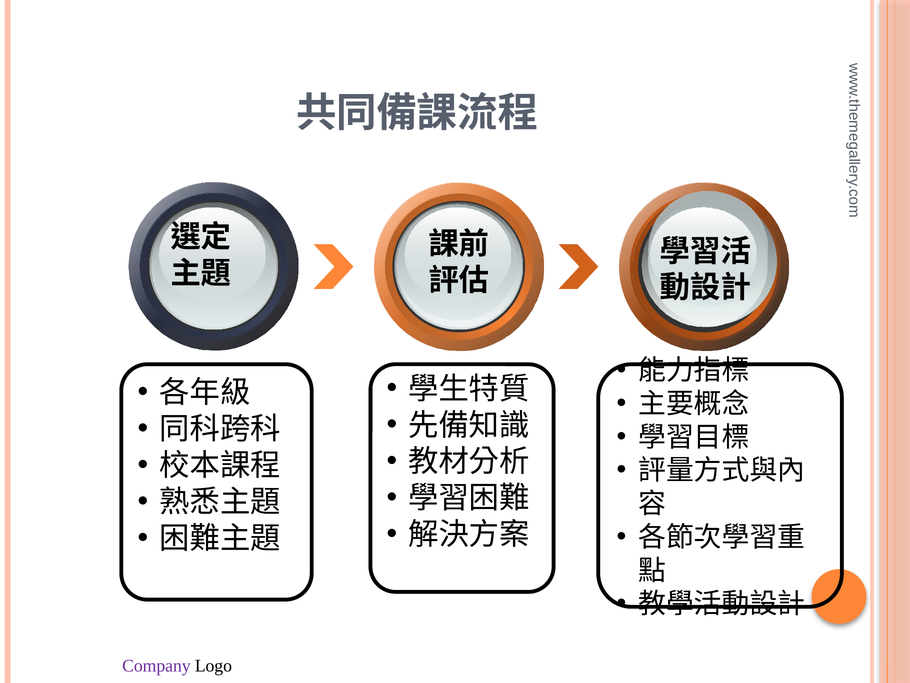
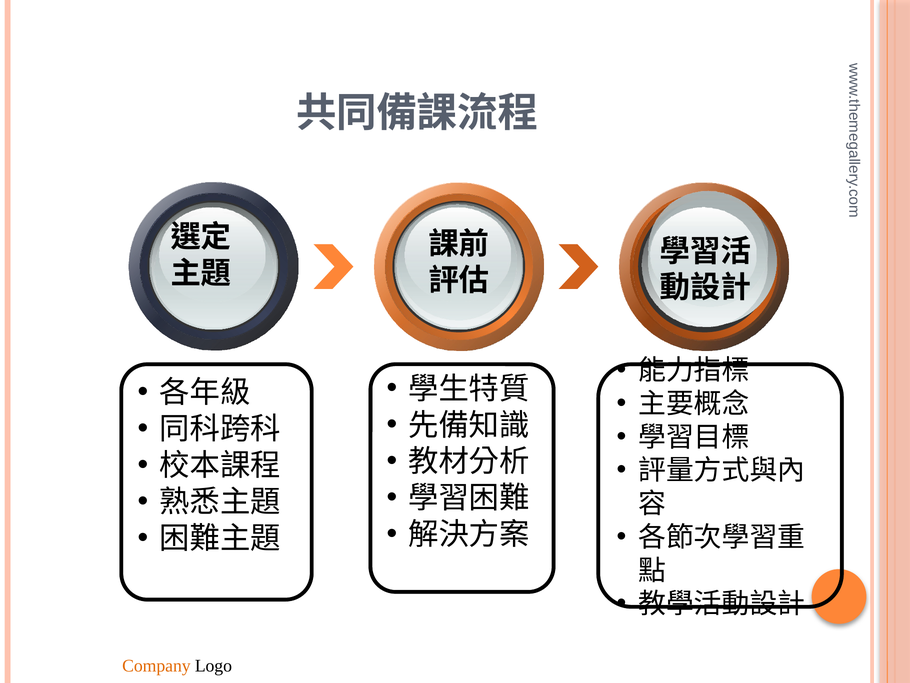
Company colour: purple -> orange (156, 666)
